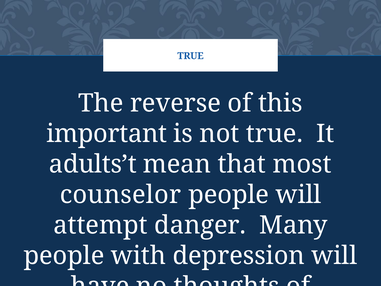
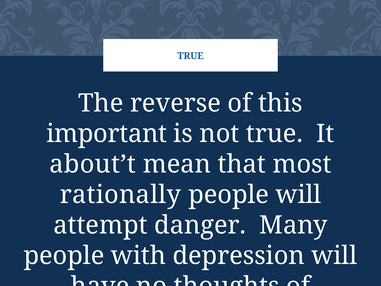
adults’t: adults’t -> about’t (93, 164)
counselor: counselor -> rationally (120, 195)
